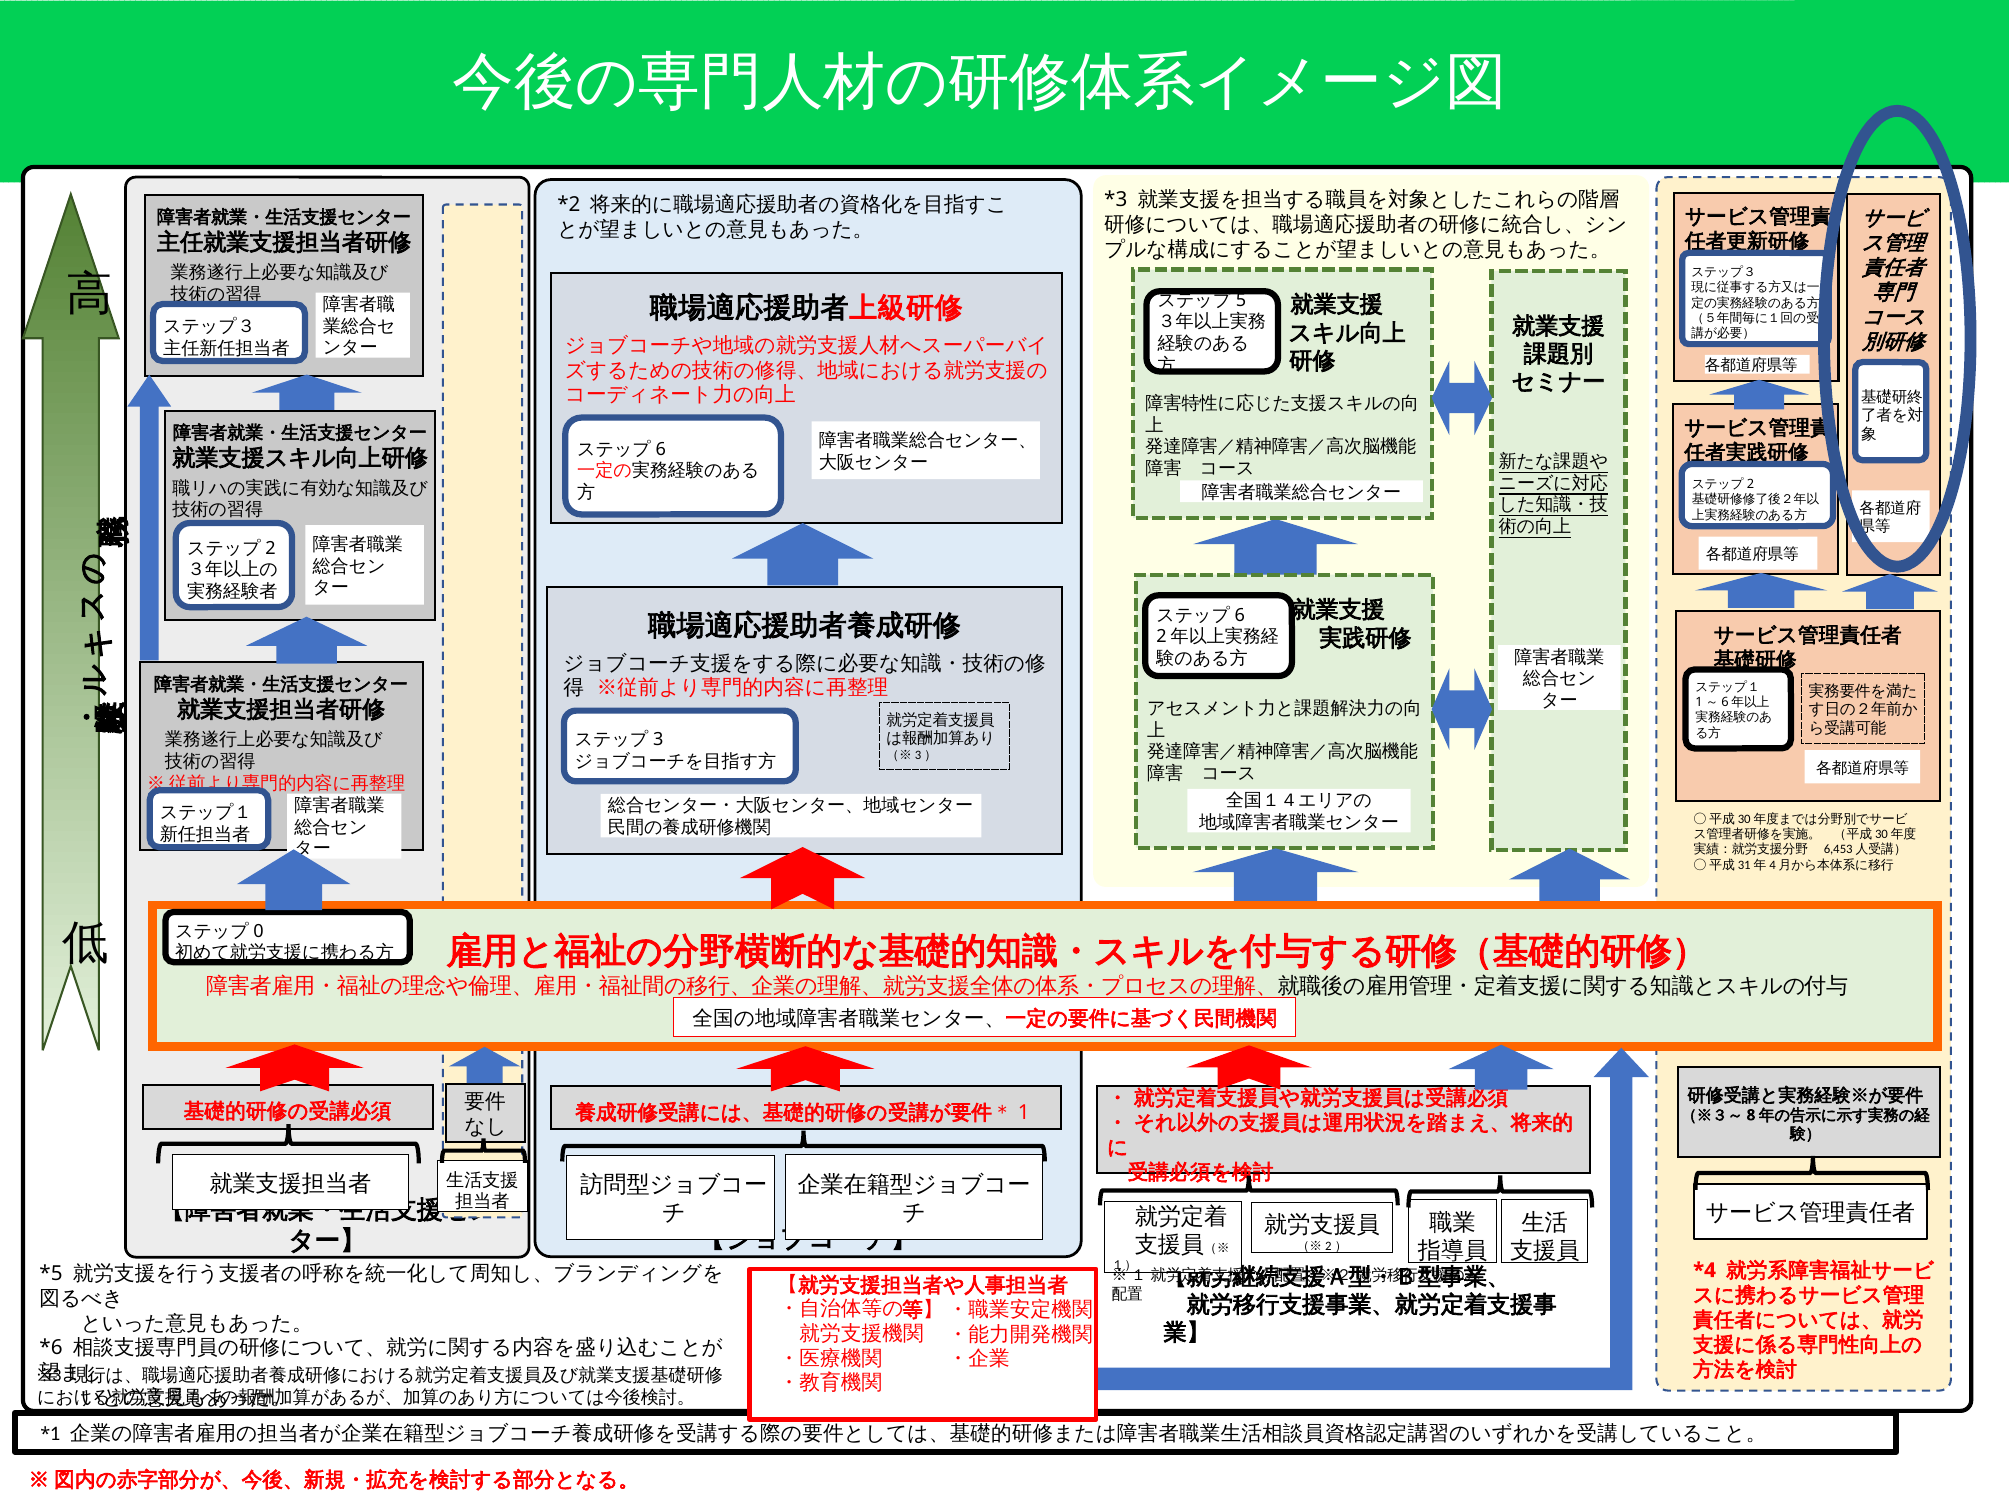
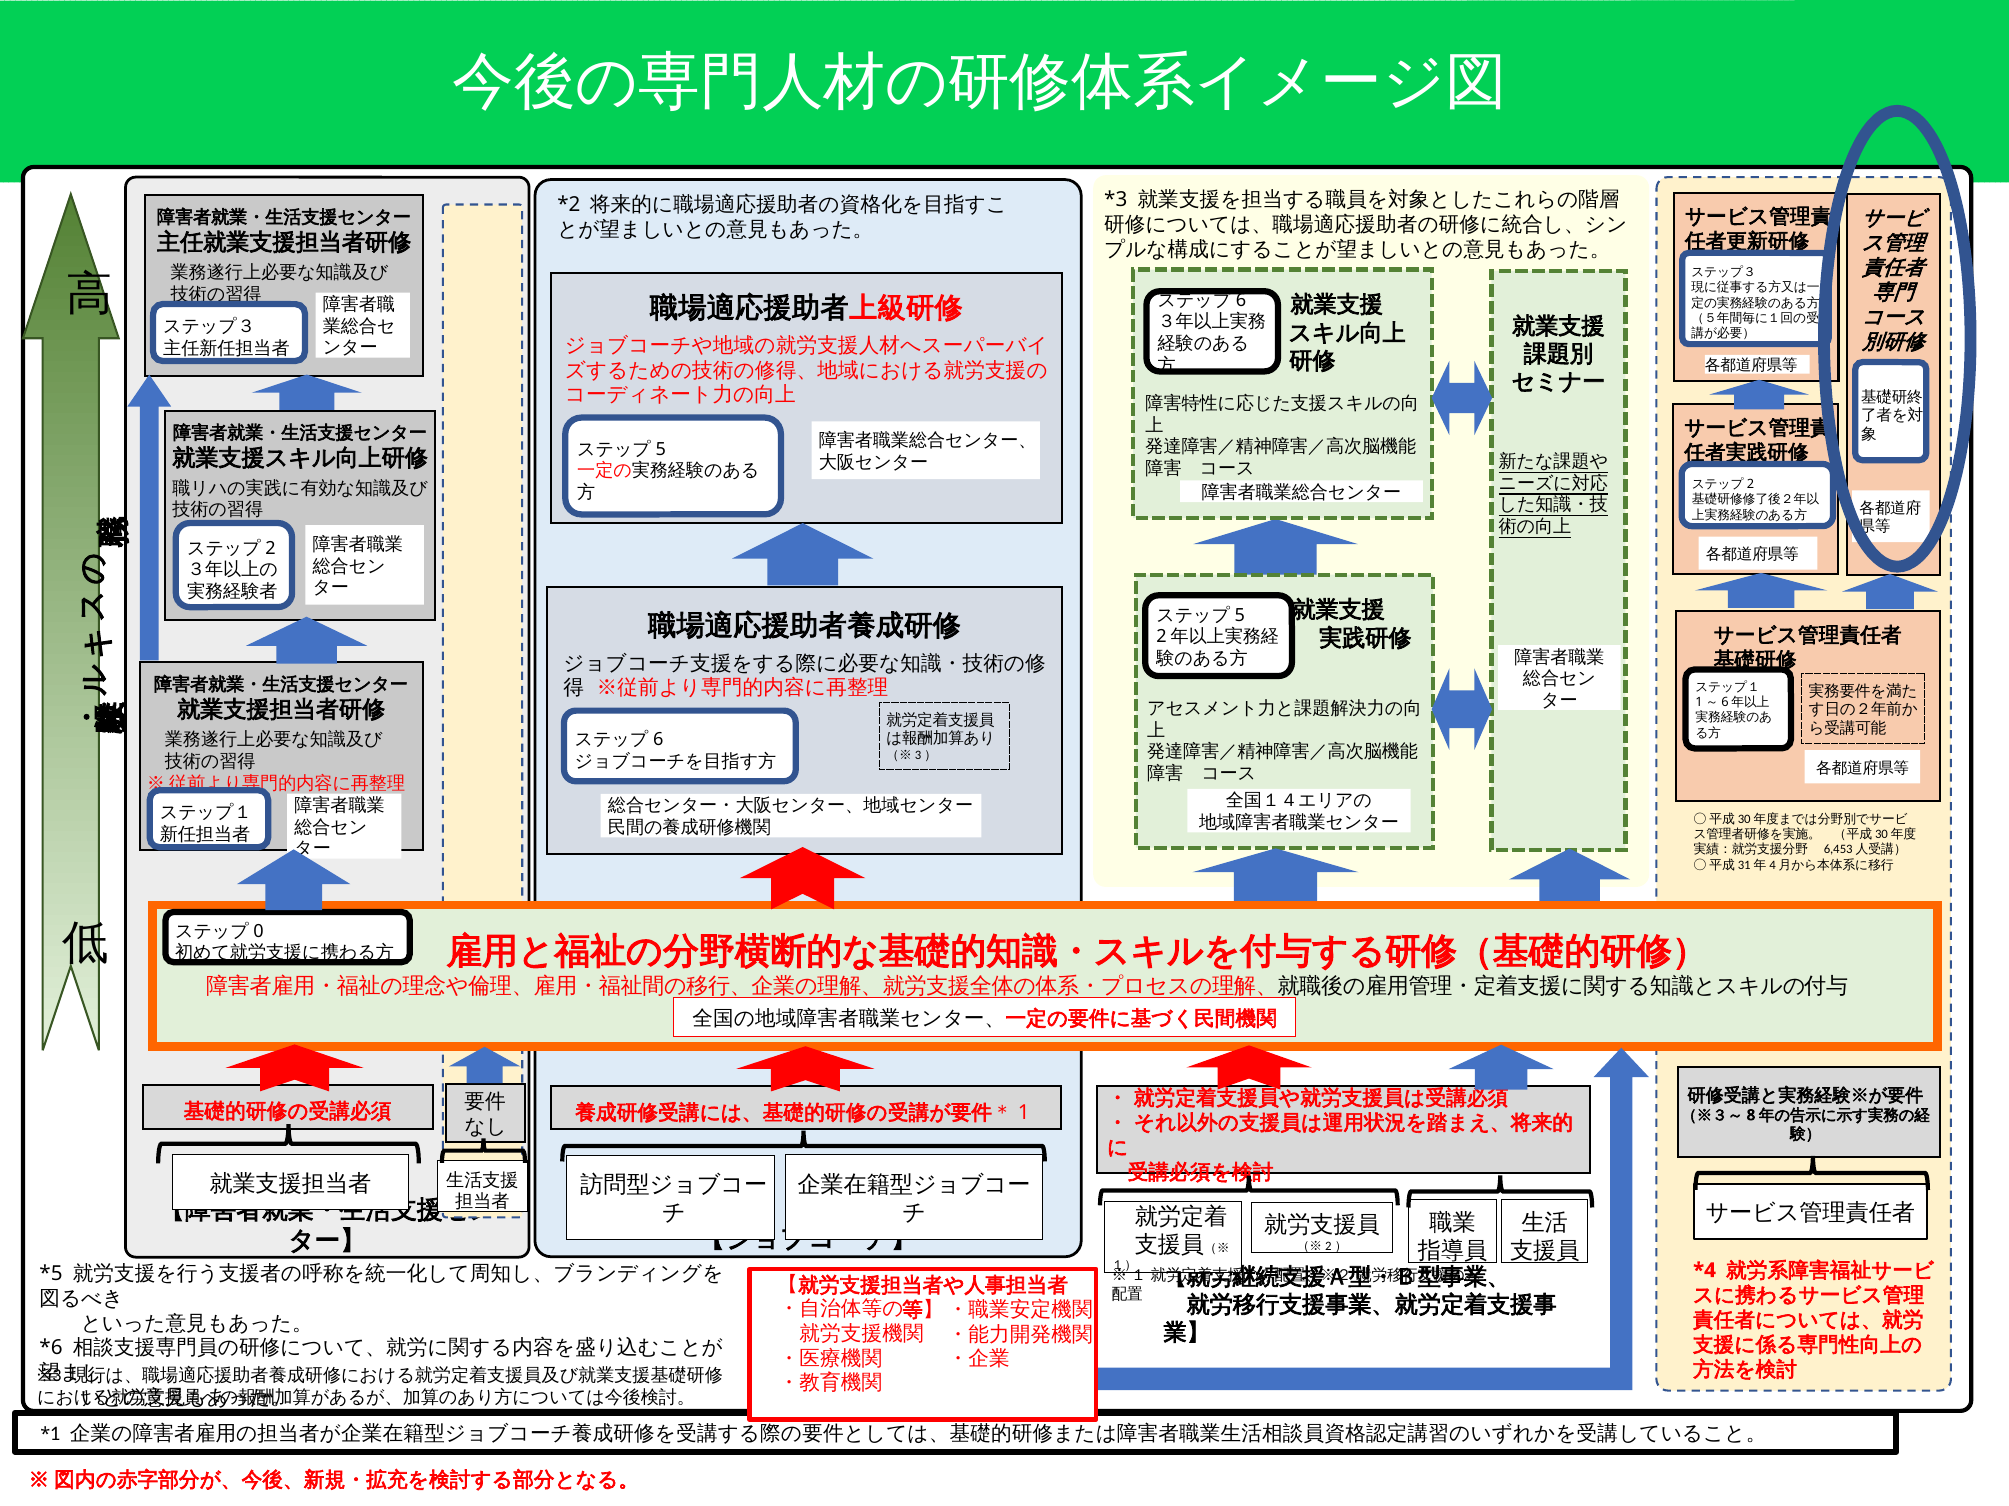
5: 5 -> 6 (1241, 300)
6: 6 -> 5 (661, 449)
6: 6 -> 5 (1240, 615)
3: 3 -> 6 (658, 740)
